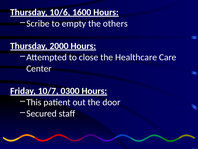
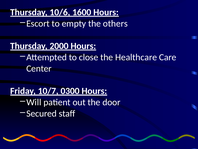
Scribe: Scribe -> Escort (38, 23)
This: This -> Will (34, 102)
